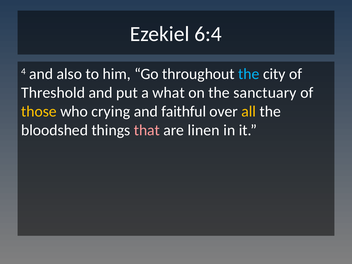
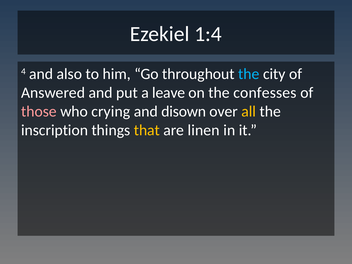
6:4: 6:4 -> 1:4 (208, 34)
Threshold: Threshold -> Answered (53, 93)
what: what -> leave (169, 93)
sanctuary: sanctuary -> confesses (265, 93)
those colour: yellow -> pink (39, 111)
faithful: faithful -> disown (184, 111)
bloodshed: bloodshed -> inscription (55, 130)
that colour: pink -> yellow (147, 130)
